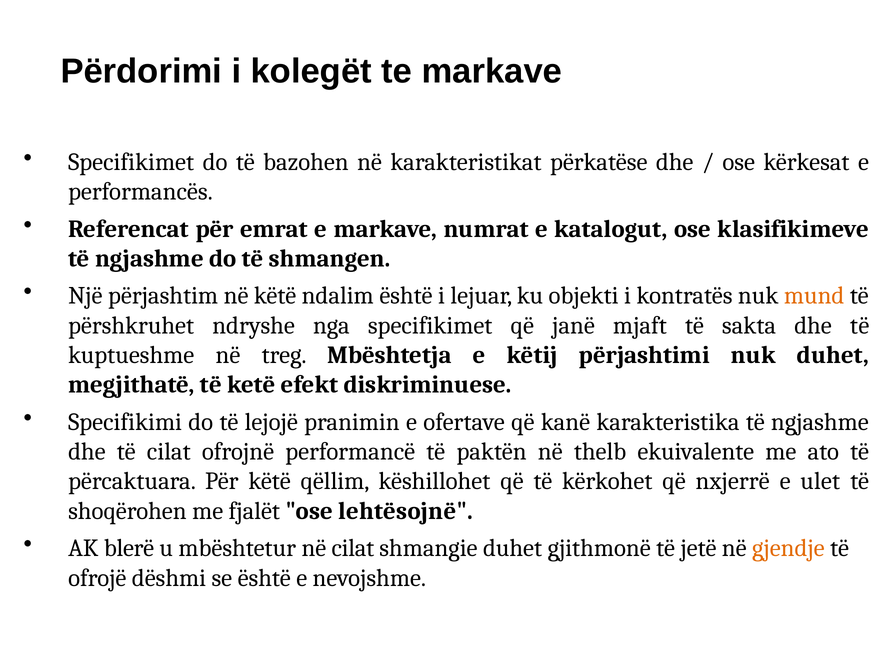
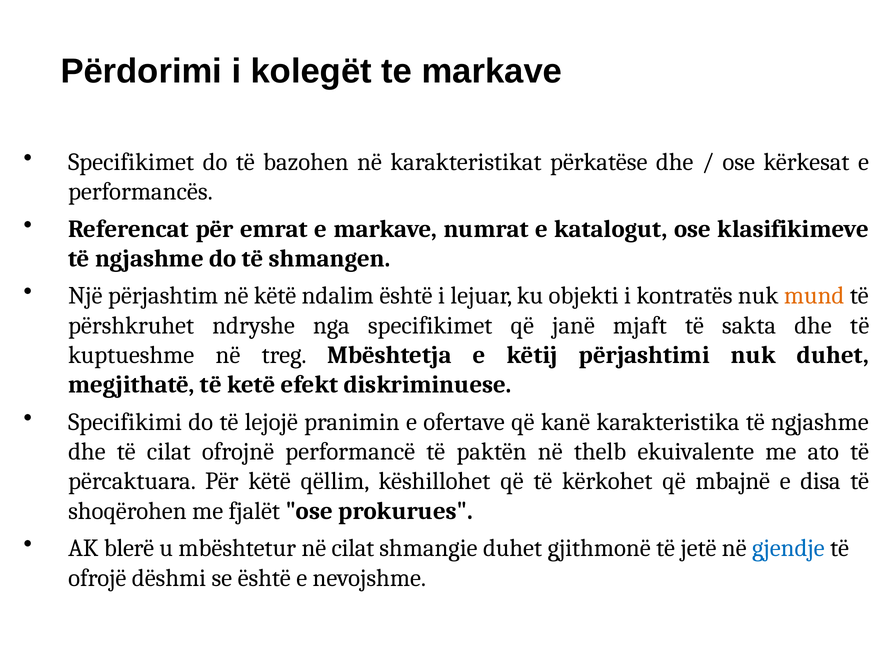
nxjerrë: nxjerrë -> mbajnë (733, 481)
ulet: ulet -> disa (820, 481)
lehtësojnë: lehtësojnë -> prokurues (406, 511)
gjendje colour: orange -> blue (788, 548)
